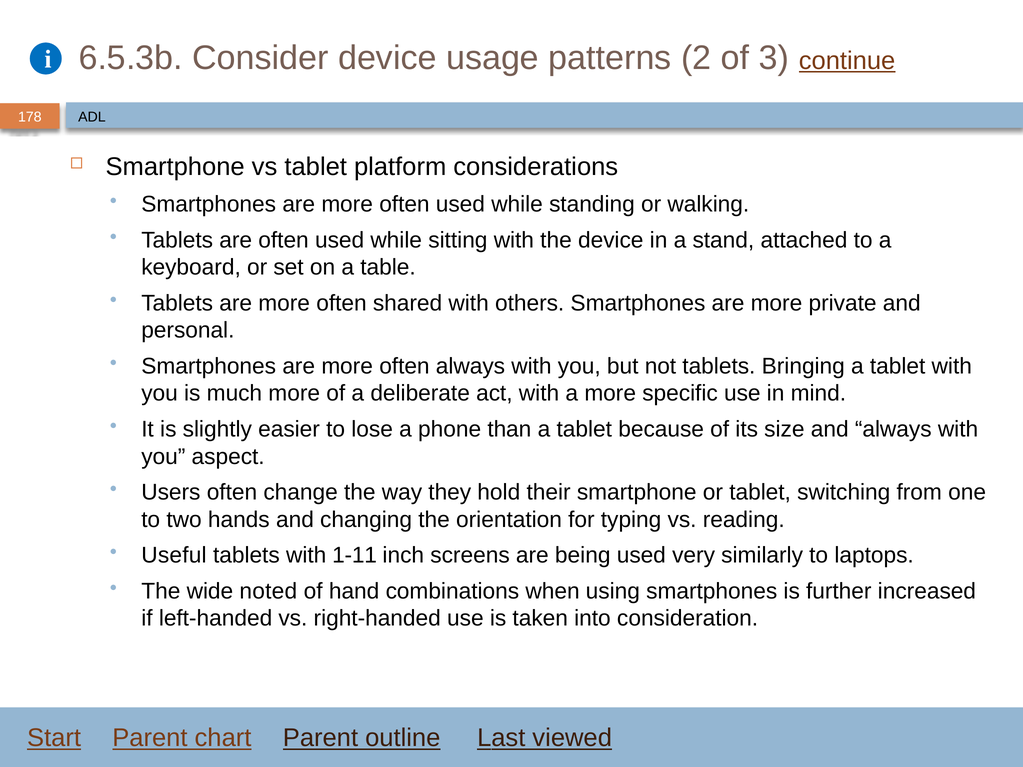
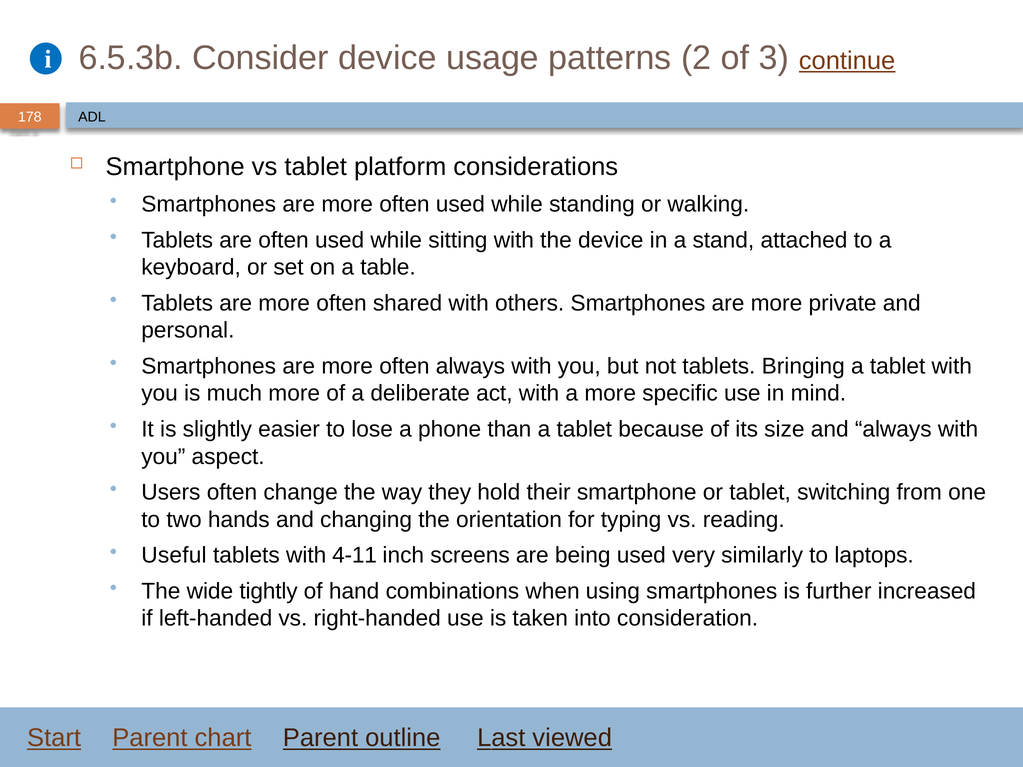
1-11: 1-11 -> 4-11 (355, 556)
noted: noted -> tightly (269, 591)
